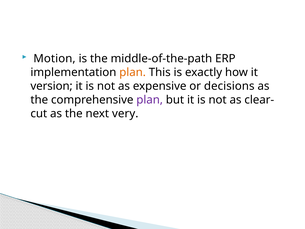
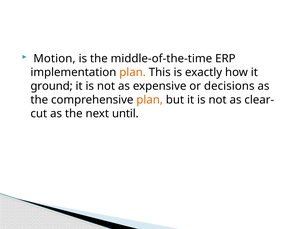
middle-of-the-path: middle-of-the-path -> middle-of-the-time (161, 59)
version: version -> ground (52, 86)
plan colour: purple -> orange (150, 100)
very: very -> until (125, 114)
